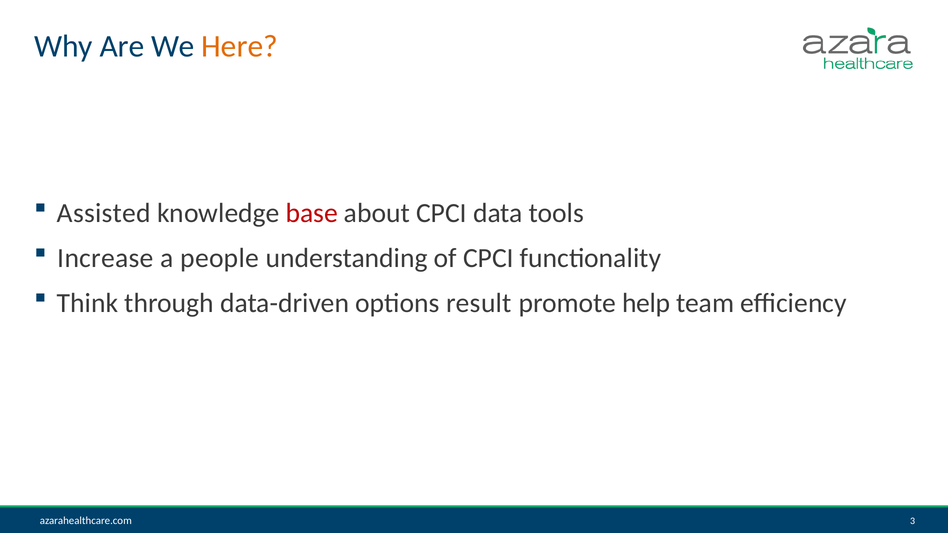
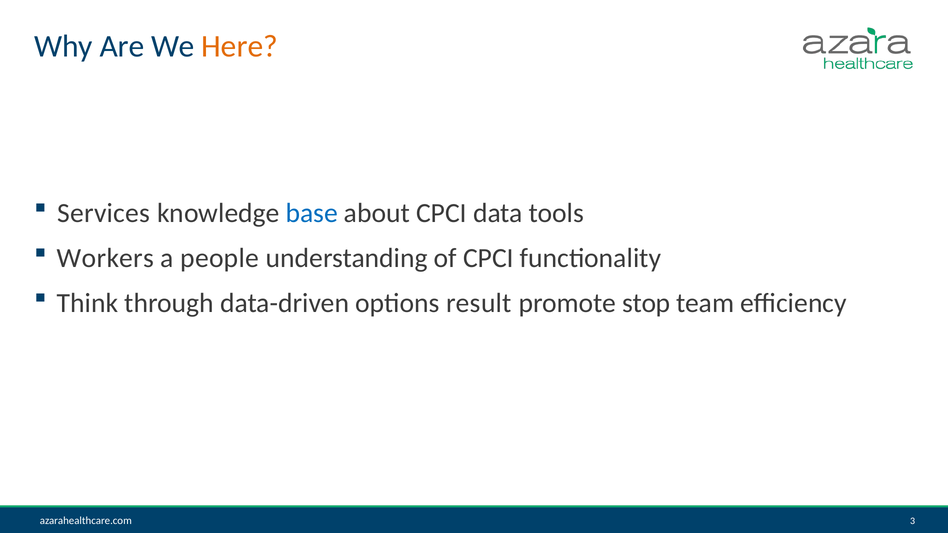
Assisted: Assisted -> Services (104, 213)
base colour: red -> blue (312, 213)
Increase: Increase -> Workers (105, 258)
help: help -> stop (646, 303)
